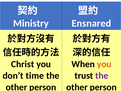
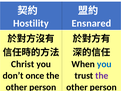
Ministry: Ministry -> Hostility (31, 23)
you colour: orange -> blue (104, 64)
time: time -> once (35, 75)
